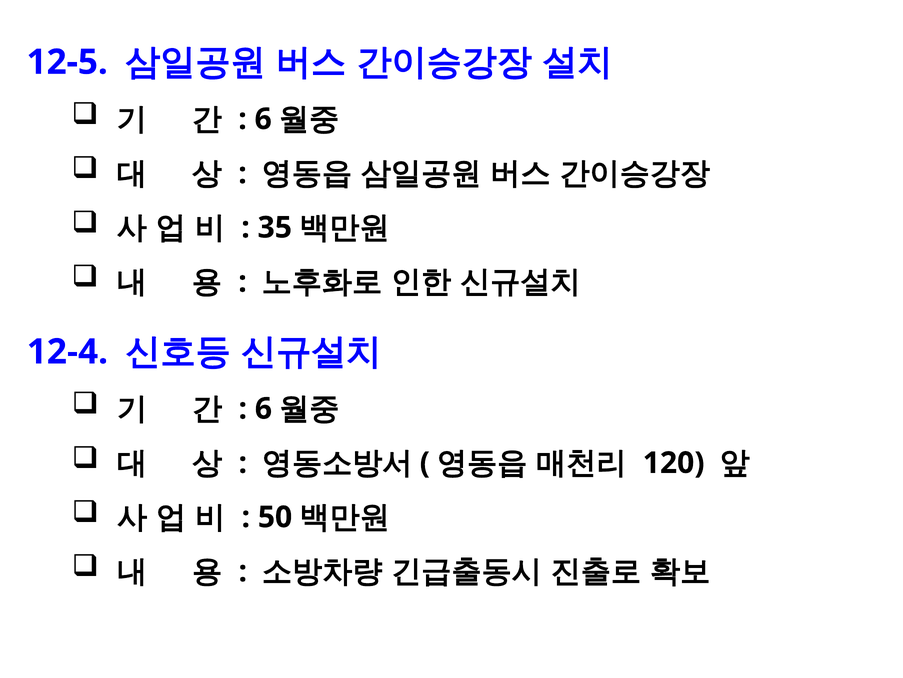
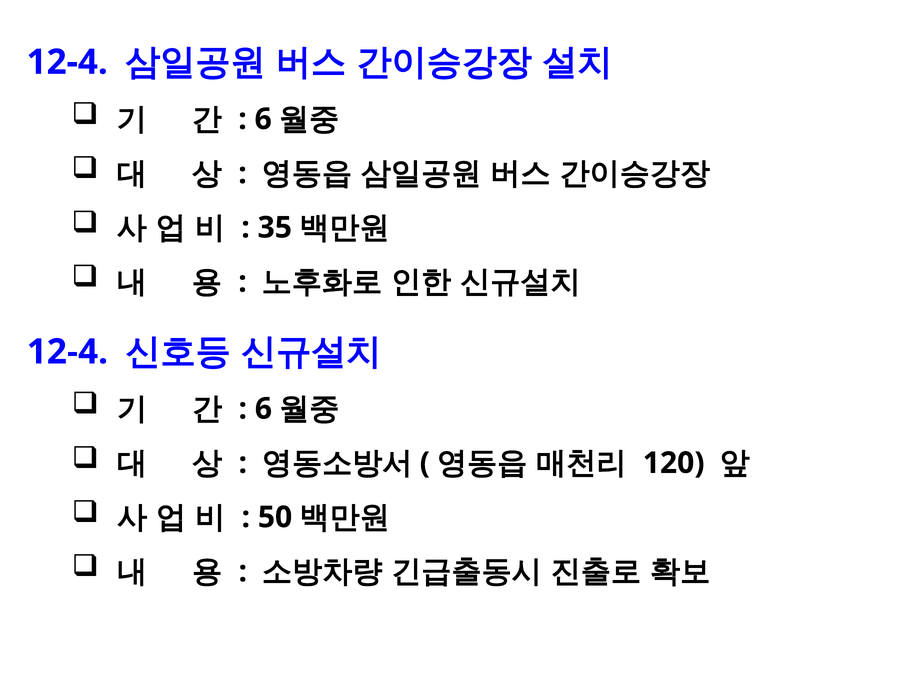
12-5: 12-5 -> 12-4 (67, 62)
